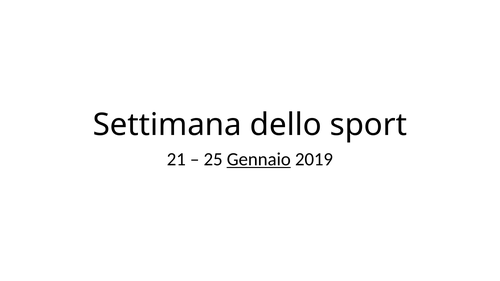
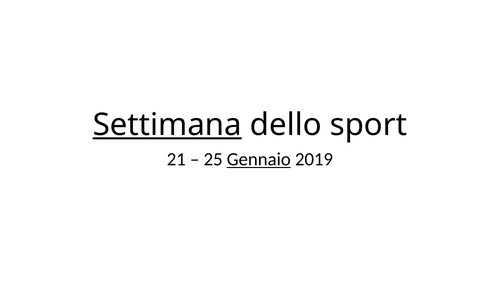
Settimana underline: none -> present (167, 125)
